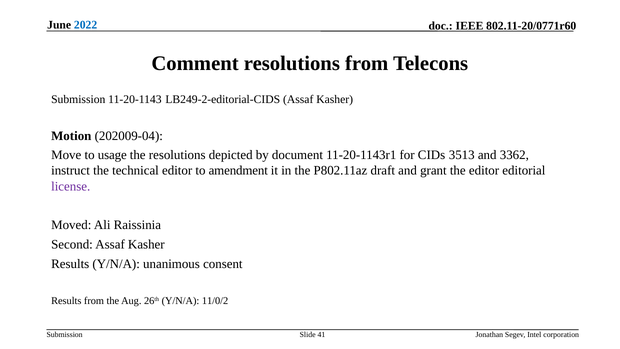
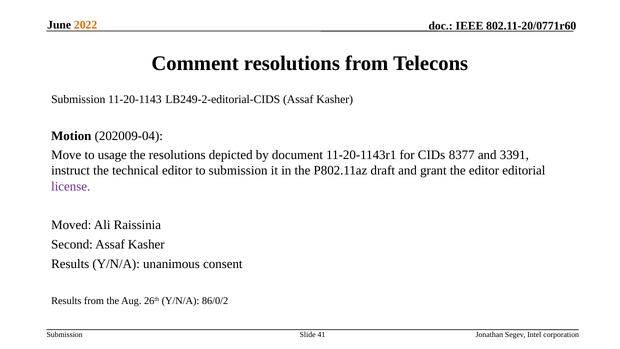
2022 colour: blue -> orange (86, 25)
3513: 3513 -> 8377 (462, 155)
3362: 3362 -> 3391 (514, 155)
to amendment: amendment -> submission (238, 171)
11/0/2: 11/0/2 -> 86/0/2 (215, 301)
